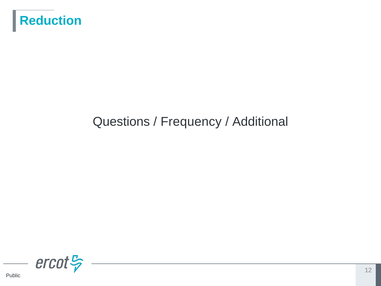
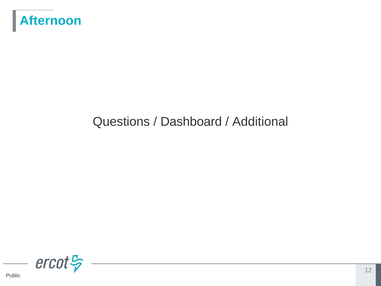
Reduction: Reduction -> Afternoon (51, 21)
Frequency: Frequency -> Dashboard (191, 121)
